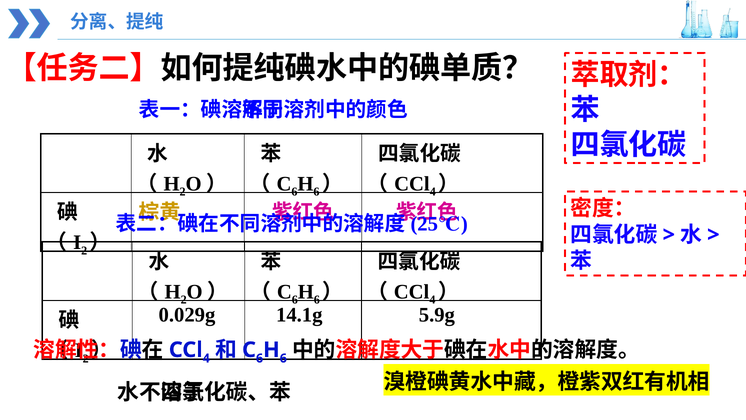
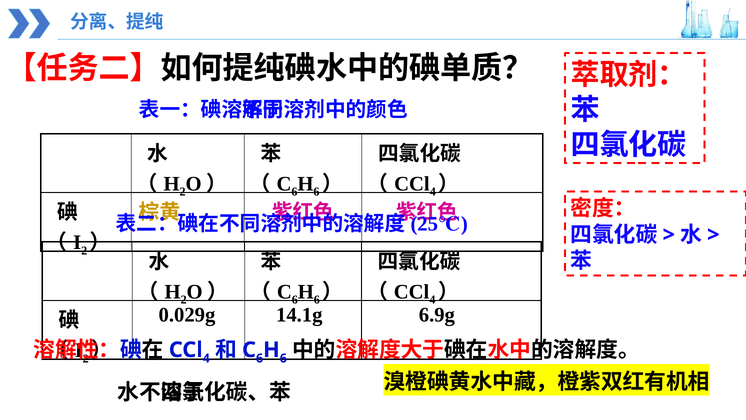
5.9g: 5.9g -> 6.9g (437, 315)
